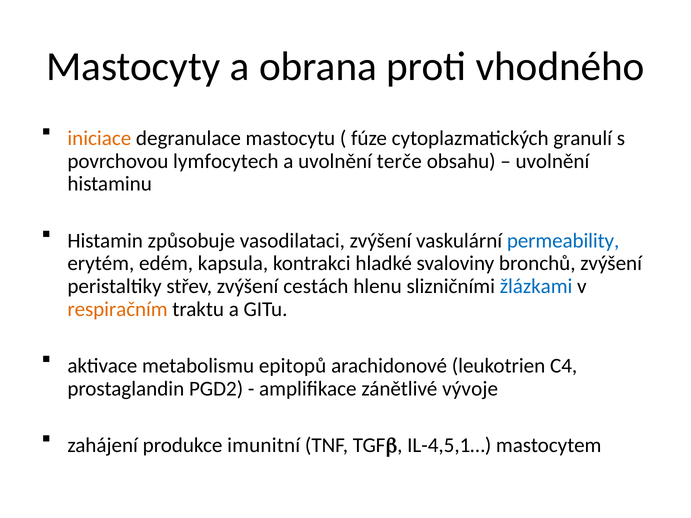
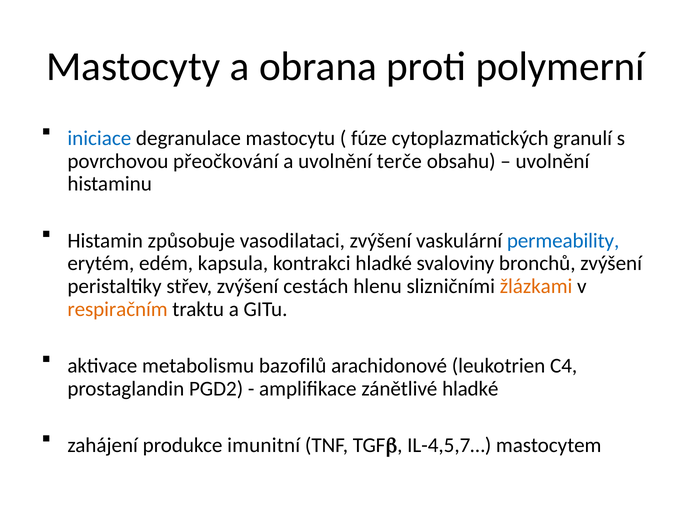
vhodného: vhodného -> polymerní (560, 67)
iniciace colour: orange -> blue (99, 139)
lymfocytech: lymfocytech -> přeočkování (226, 161)
žlázkami colour: blue -> orange (536, 286)
epitopů: epitopů -> bazofilů (293, 366)
zánětlivé vývoje: vývoje -> hladké (470, 389)
IL-4,5,1…: IL-4,5,1… -> IL-4,5,7… (449, 445)
